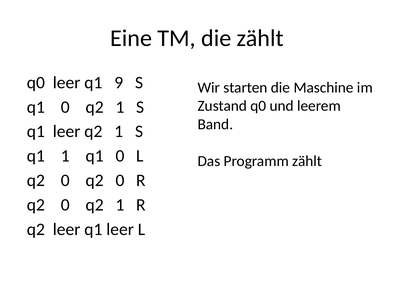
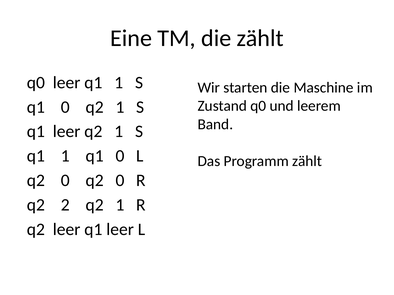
leer q1 9: 9 -> 1 (119, 83)
0: 0 -> 2 (65, 205)
